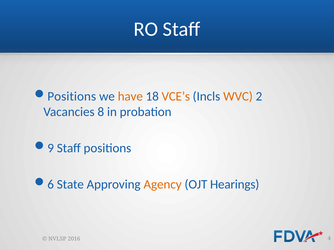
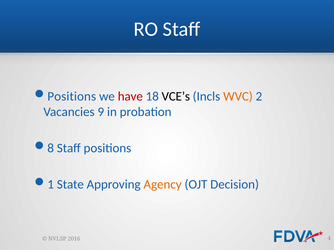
have colour: orange -> red (130, 96)
VCE’s colour: orange -> black (176, 96)
8: 8 -> 9 (101, 112)
9: 9 -> 8 (51, 148)
6: 6 -> 1 (51, 185)
Hearings: Hearings -> Decision (235, 185)
